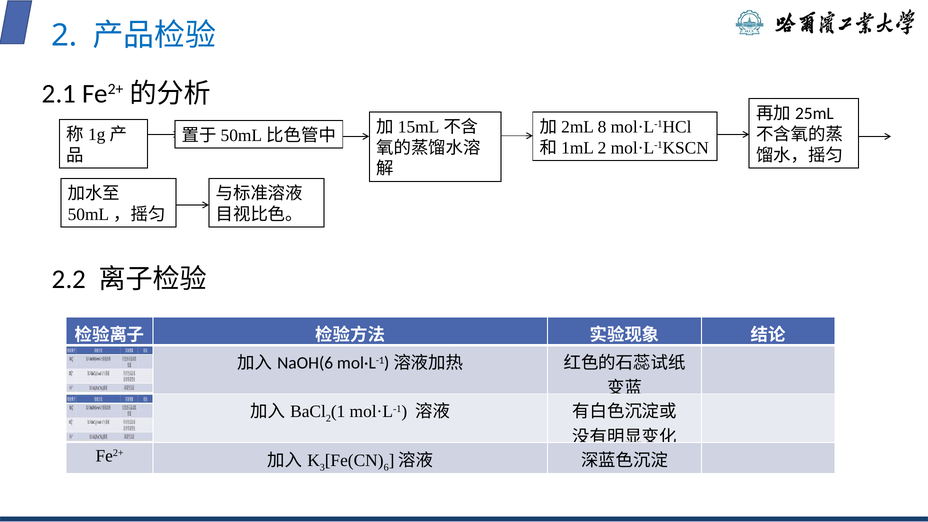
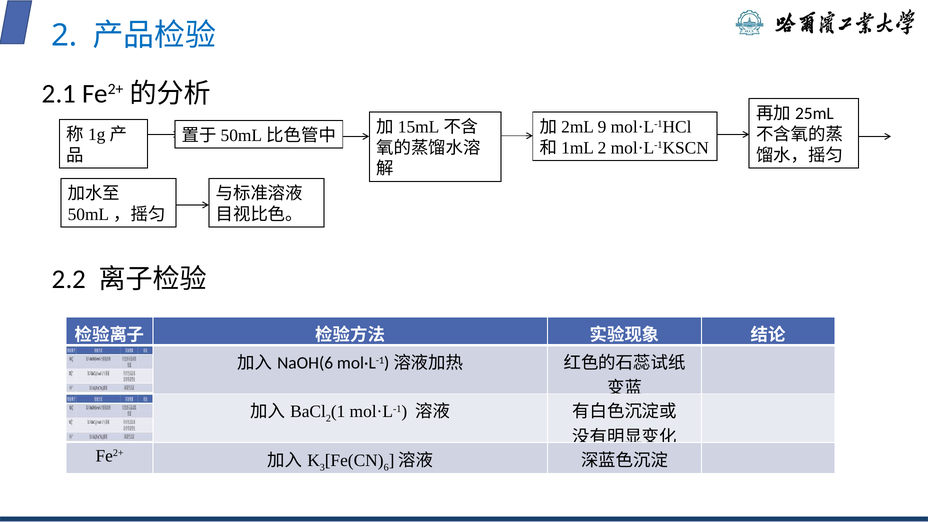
8: 8 -> 9 (602, 127)
